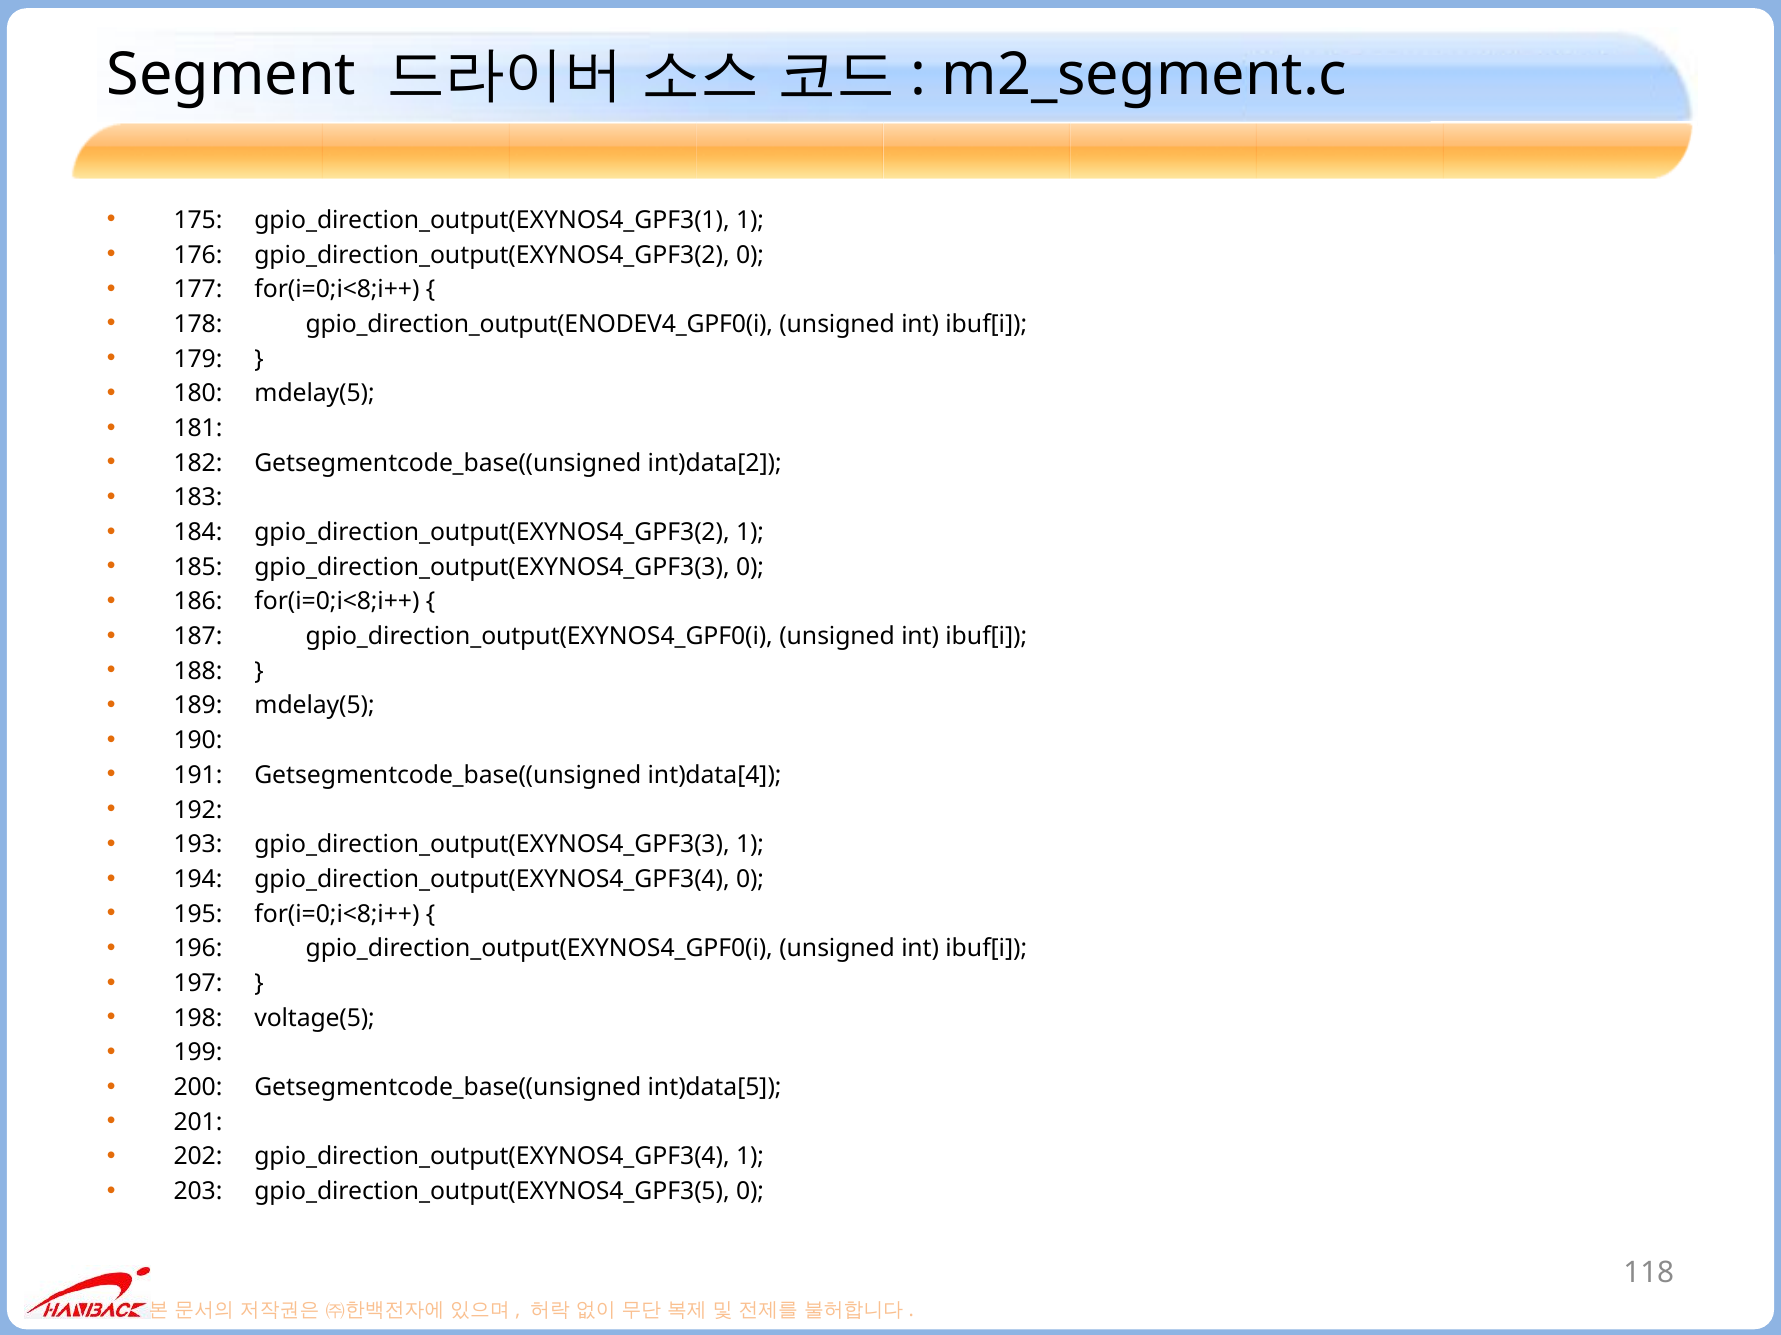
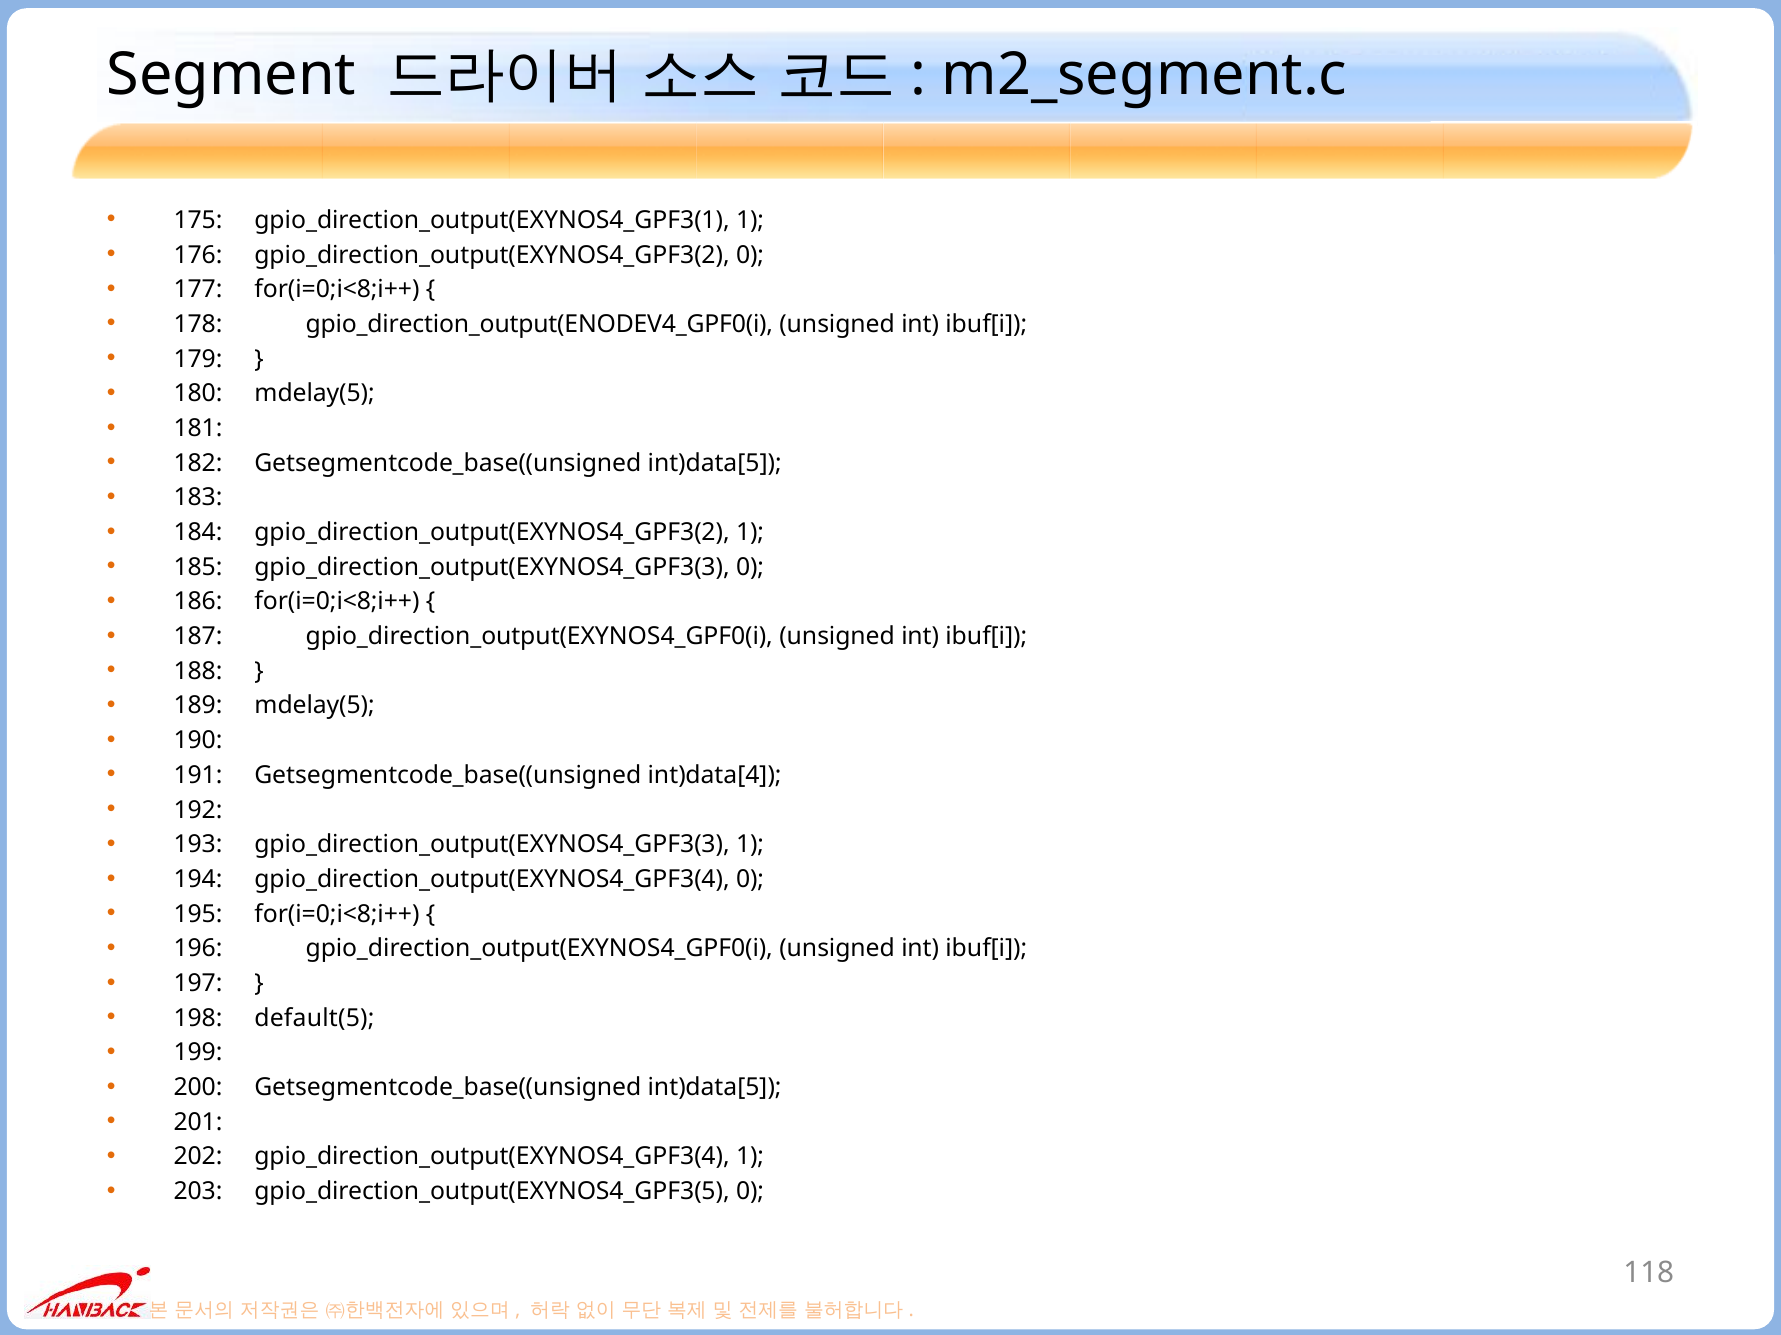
182 Getsegmentcode_base((unsigned int)data[2: int)data[2 -> int)data[5 (715, 463)
voltage(5: voltage(5 -> default(5 (314, 1019)
